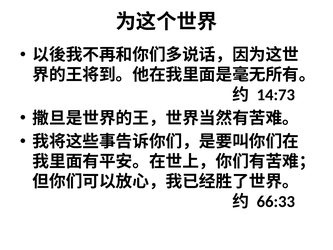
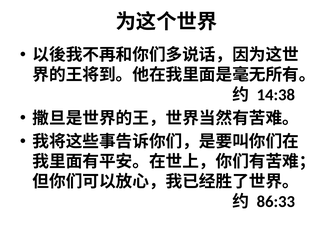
14:73: 14:73 -> 14:38 (276, 95)
66:33: 66:33 -> 86:33 (276, 201)
